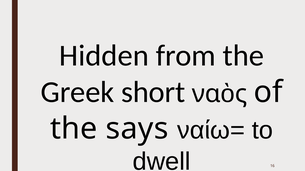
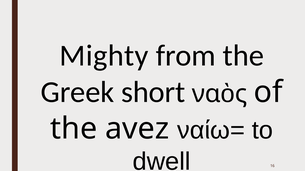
Hidden: Hidden -> Mighty (104, 56)
says: says -> avez (137, 129)
